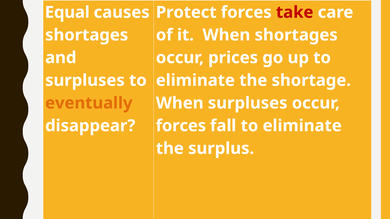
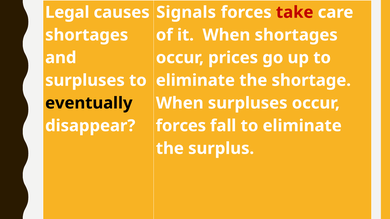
Equal: Equal -> Legal (67, 12)
Protect: Protect -> Signals (186, 12)
eventually colour: orange -> black (89, 103)
